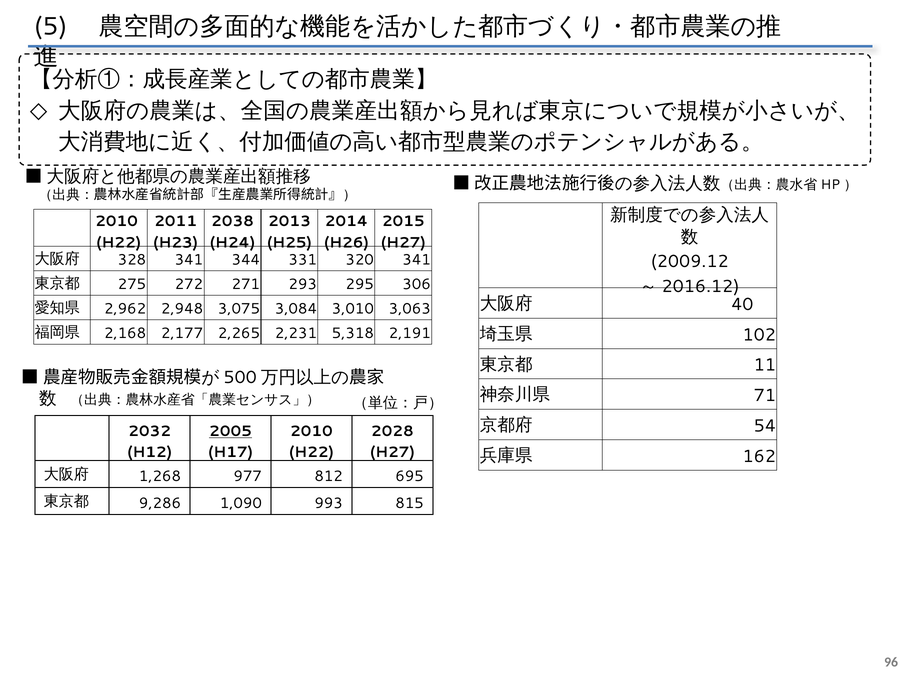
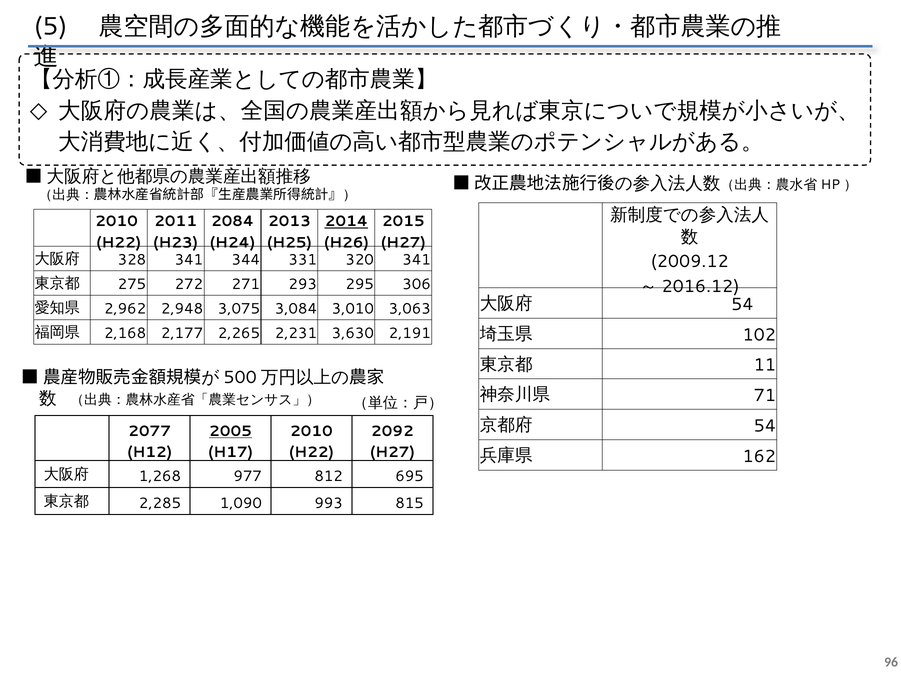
2038: 2038 -> 2084 (233, 222)
2014 underline: none -> present (346, 222)
40: 40 -> 54 (742, 305)
5,318: 5,318 -> 3,630 (353, 334)
2032: 2032 -> 2077 (150, 432)
2028: 2028 -> 2092 (392, 432)
9,286: 9,286 -> 2,285 (160, 504)
